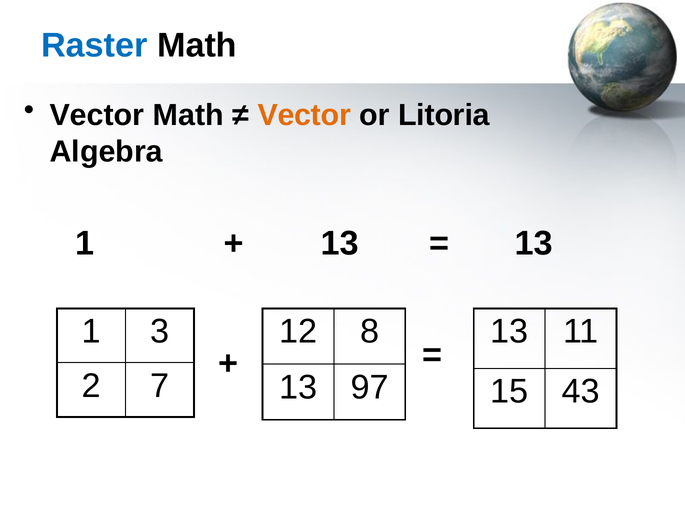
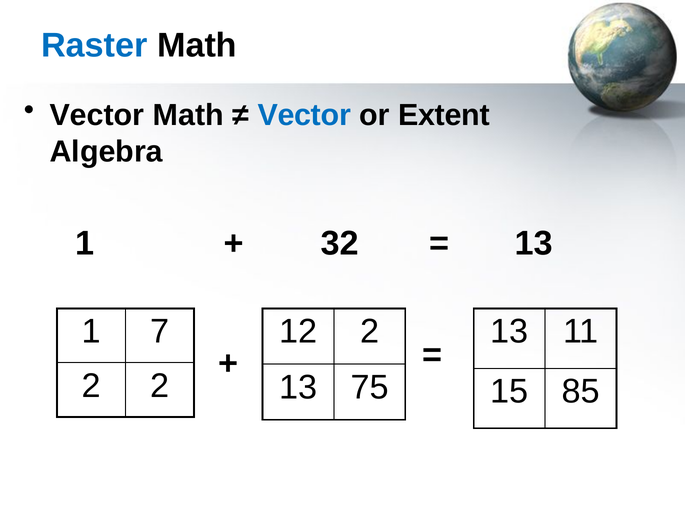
Vector colour: orange -> blue (304, 115)
Litoria: Litoria -> Extent (444, 115)
1 13: 13 -> 32 (340, 243)
3: 3 -> 7 (160, 331)
12 8: 8 -> 2 (370, 331)
2 7: 7 -> 2 (160, 386)
97: 97 -> 75 (370, 387)
43: 43 -> 85 (581, 391)
